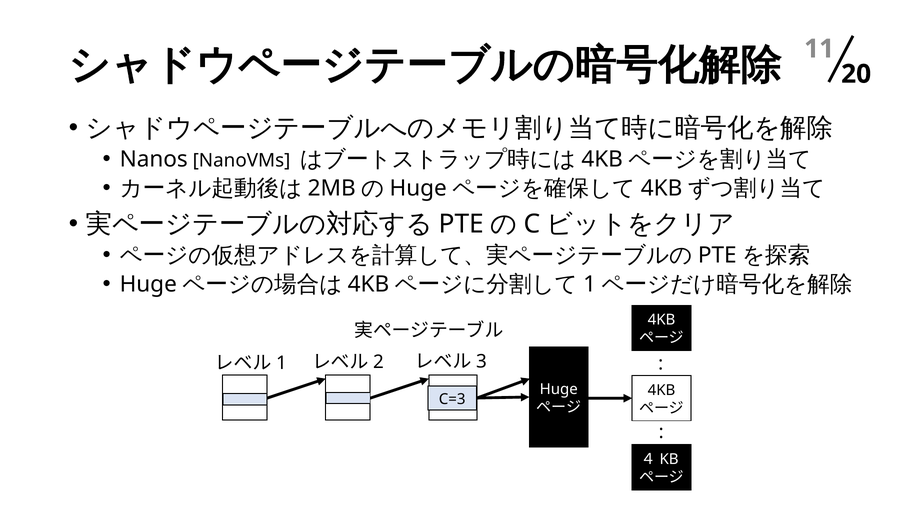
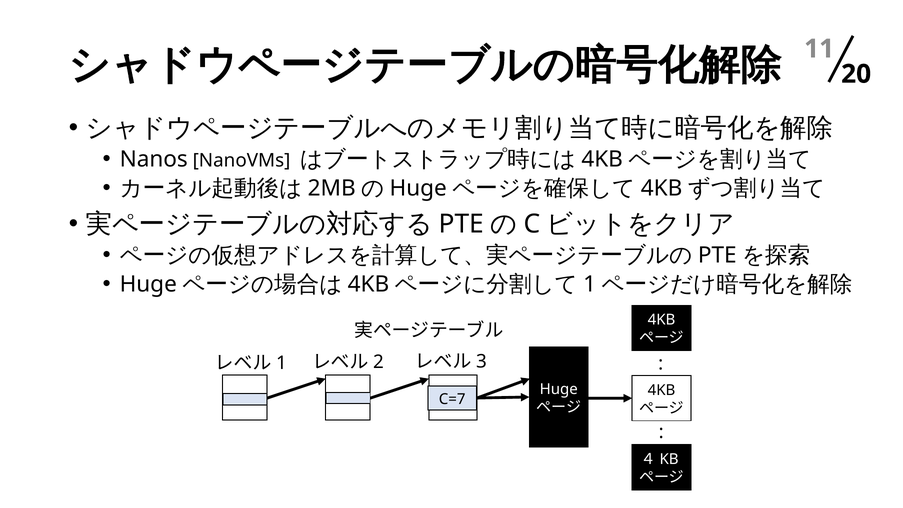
C=3: C=3 -> C=7 (452, 399)
